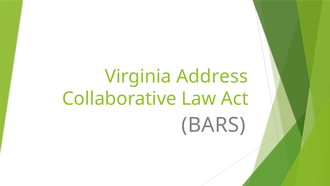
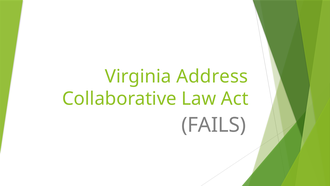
BARS: BARS -> FAILS (214, 125)
